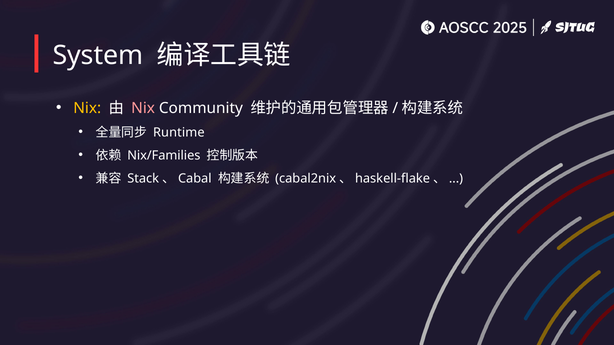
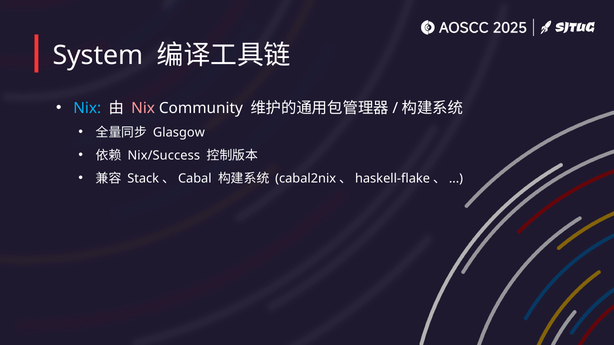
Nix colour: yellow -> light blue (87, 108)
Runtime: Runtime -> Glasgow (179, 133)
Nix/Families: Nix/Families -> Nix/Success (164, 156)
